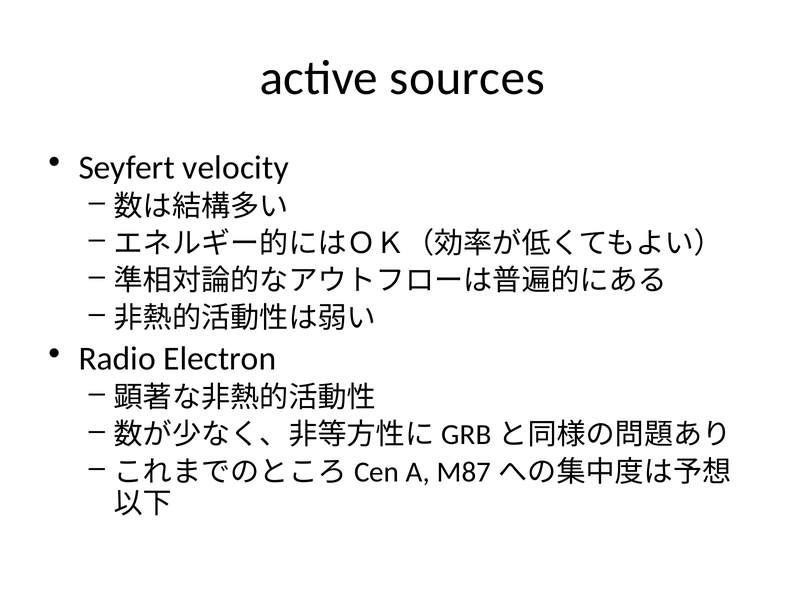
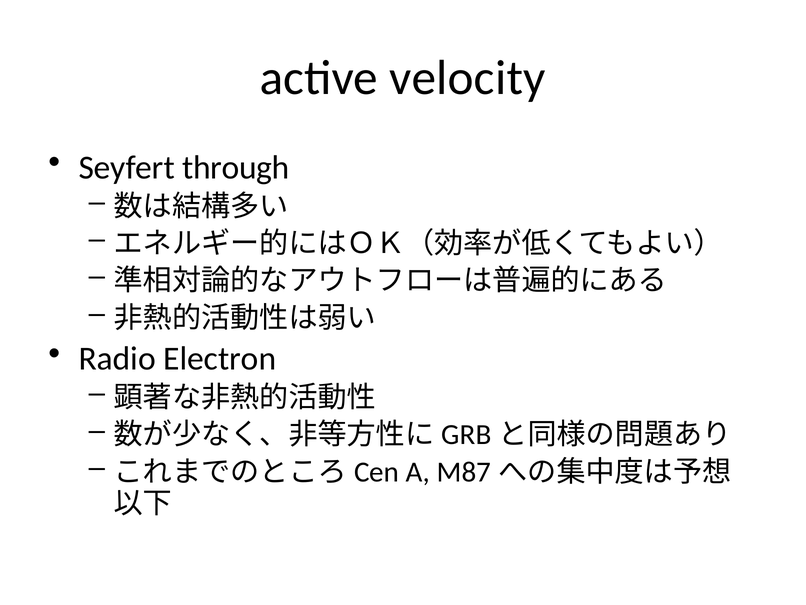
sources: sources -> velocity (467, 78)
velocity: velocity -> through (236, 168)
